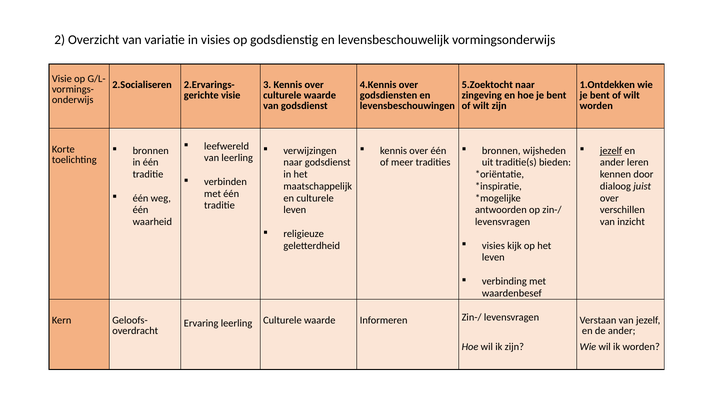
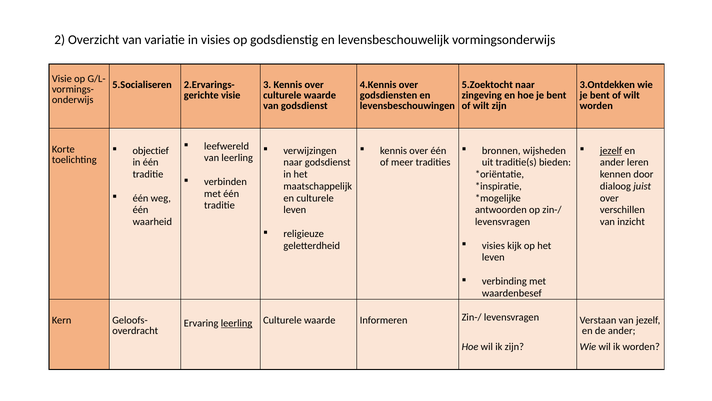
2.Socialiseren: 2.Socialiseren -> 5.Socialiseren (142, 85)
1.Ontdekken: 1.Ontdekken -> 3.Ontdekken (607, 85)
bronnen: bronnen -> objectief (151, 150)
leerling underline: none -> present (237, 323)
